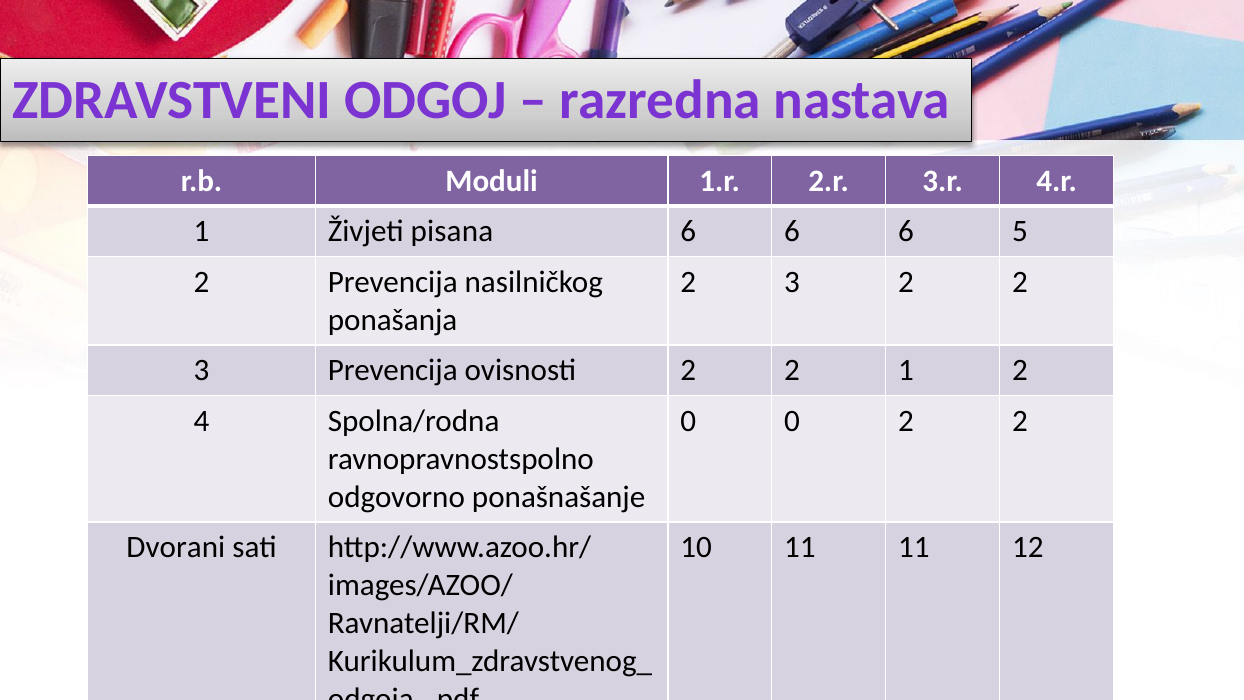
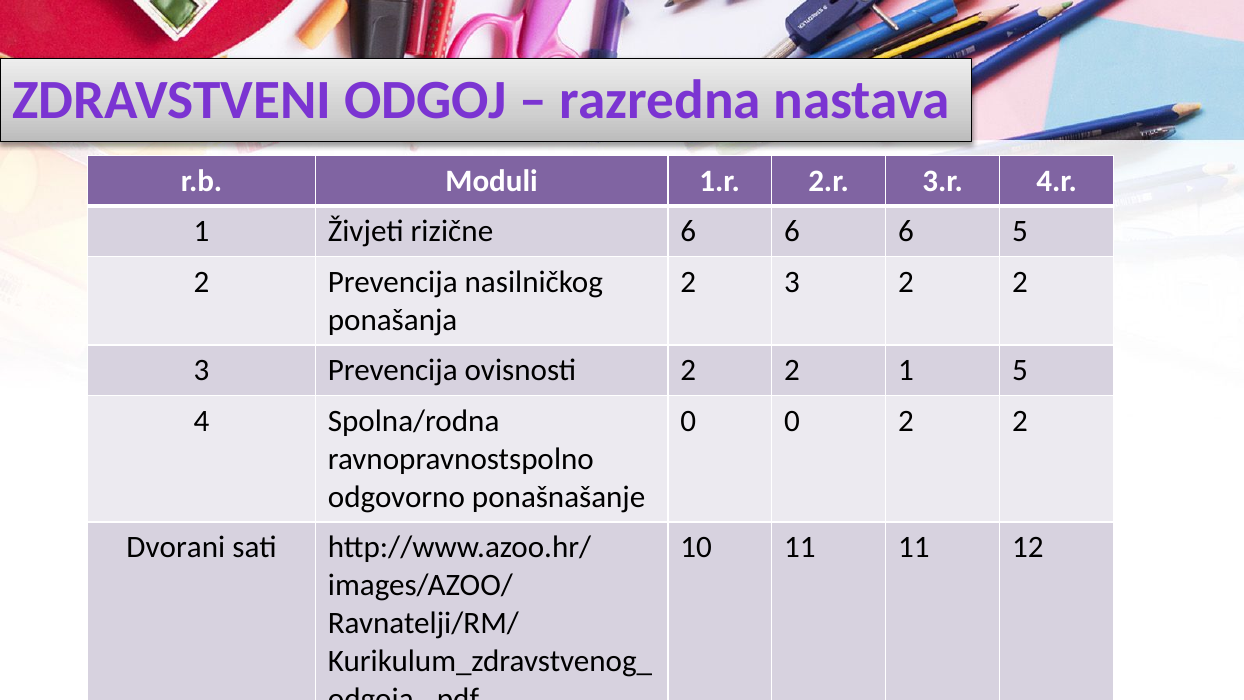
pisana: pisana -> rizične (452, 232)
1 2: 2 -> 5 (1020, 370)
